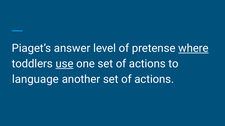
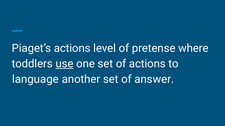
Piaget’s answer: answer -> actions (72, 48)
where underline: present -> none (193, 48)
another set of actions: actions -> answer (154, 80)
